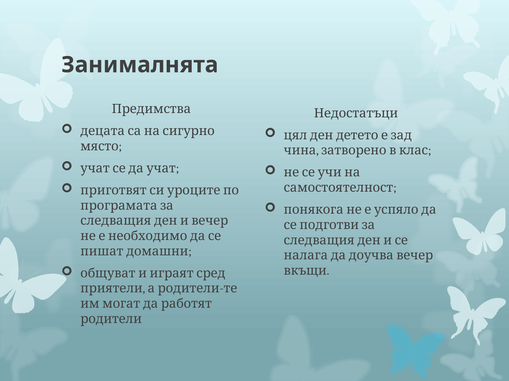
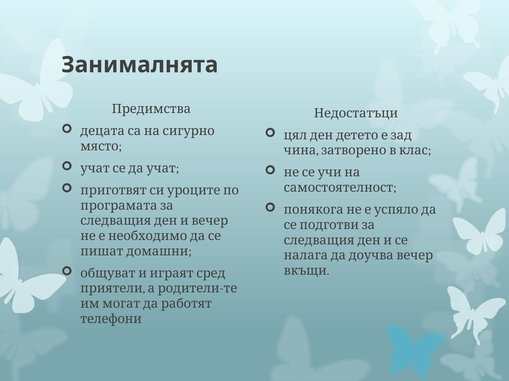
родители: родители -> телефони (111, 320)
